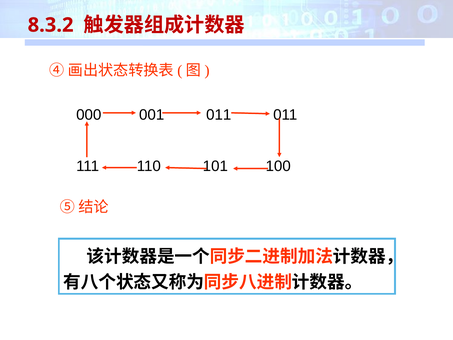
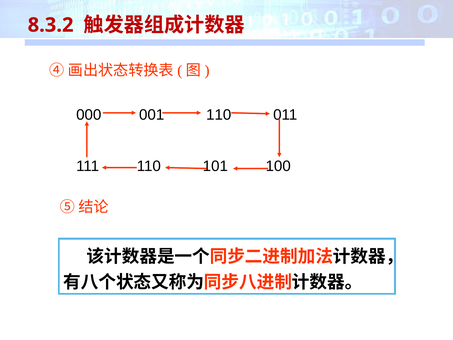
001 011: 011 -> 110 (219, 115)
